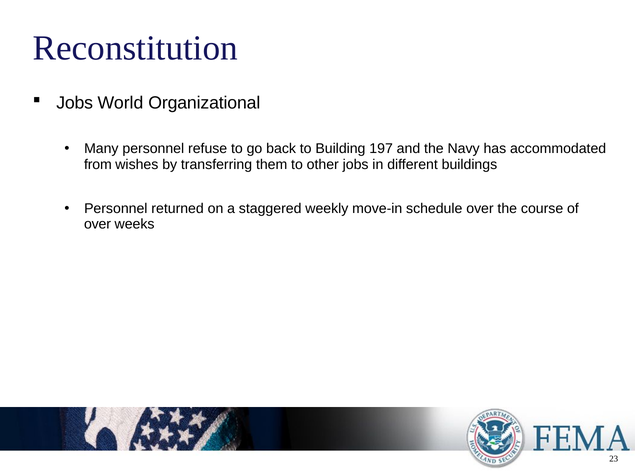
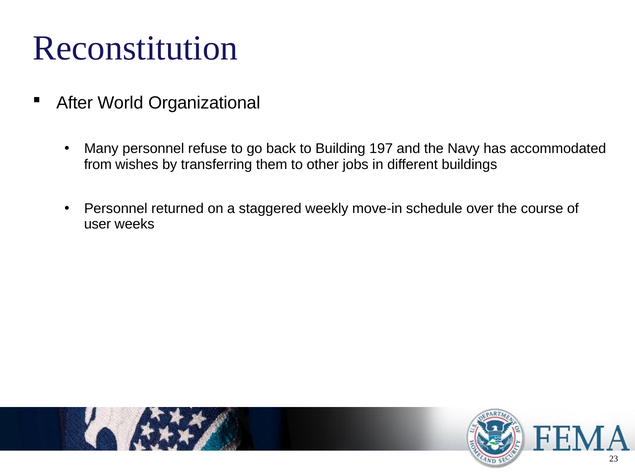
Jobs: Jobs -> After (75, 103)
over: over -> user (98, 224)
